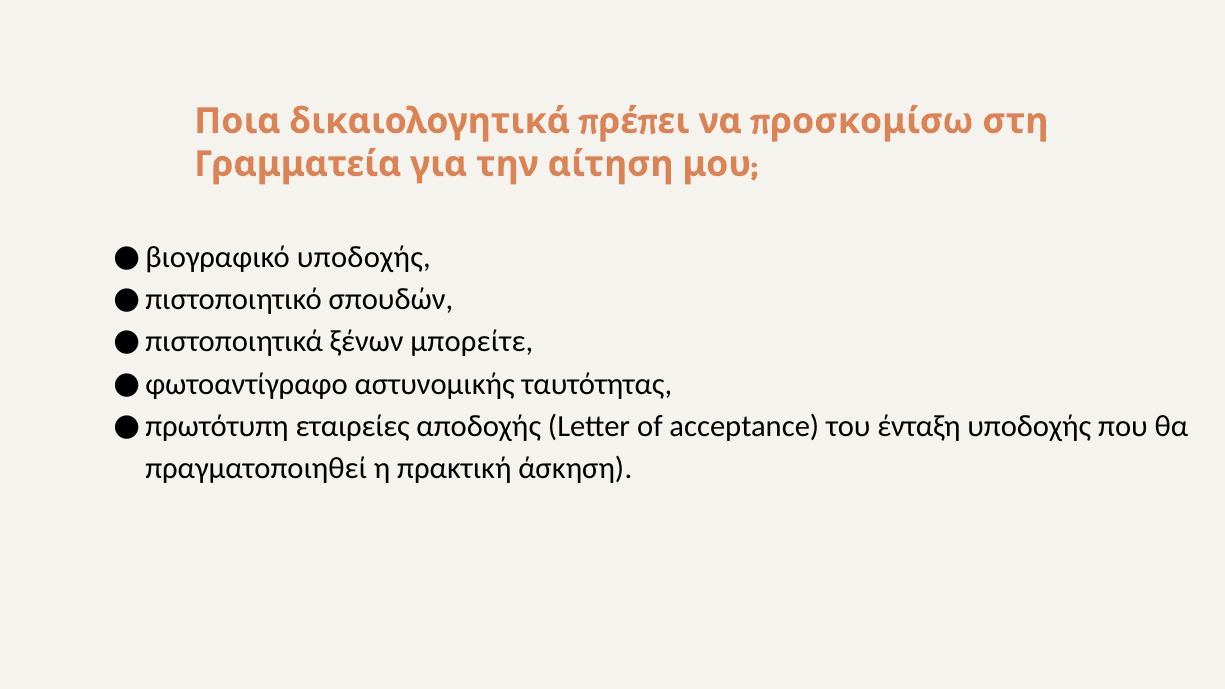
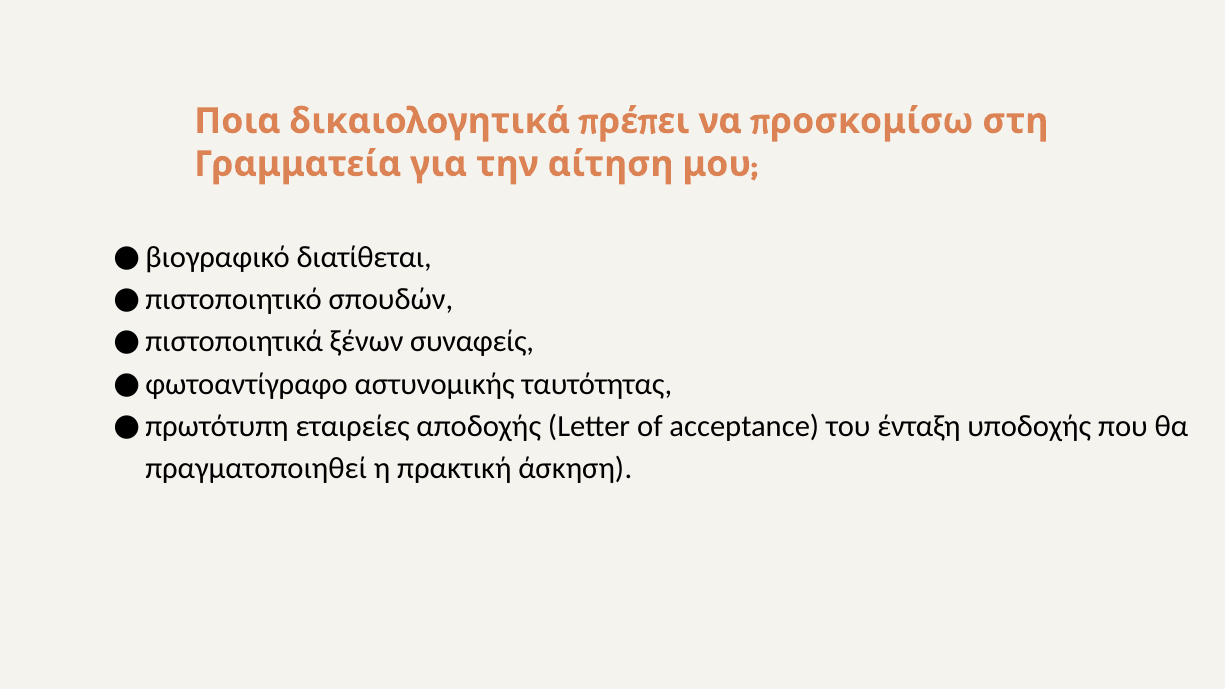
υποδοχής: υποδοχής -> διατίθεται (364, 257)
μπορείτε: μπορείτε -> συναφείς (472, 342)
